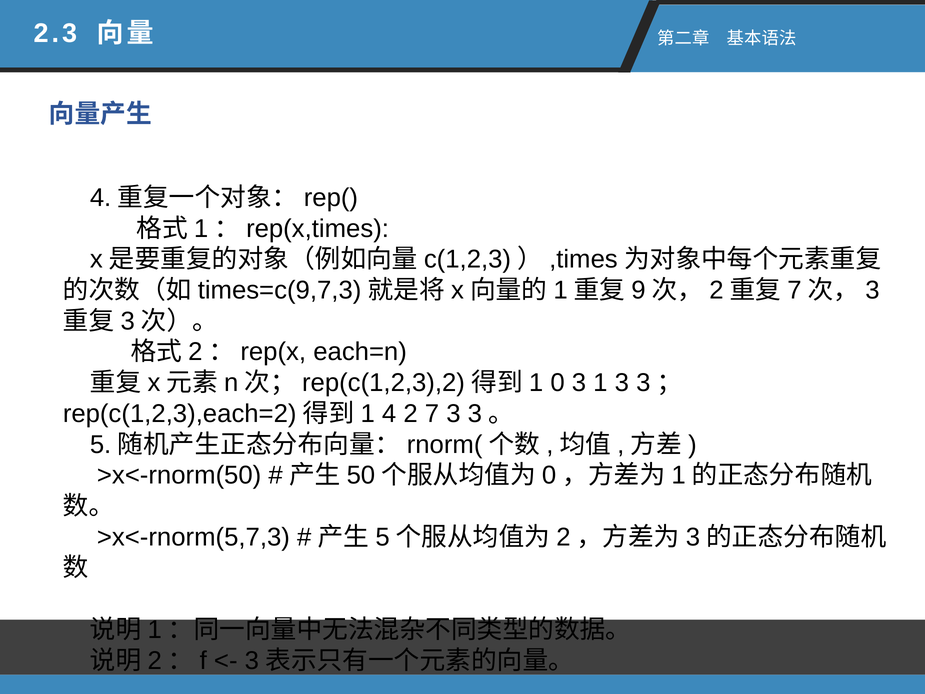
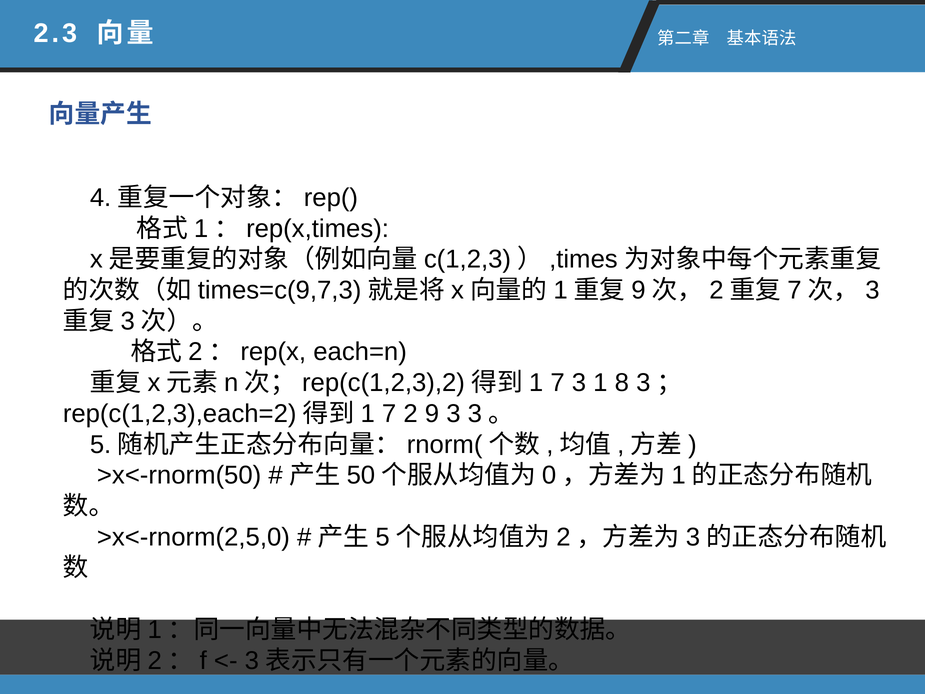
0: 0 -> 7 (558, 383)
1 3: 3 -> 8 (622, 383)
4: 4 -> 7 (389, 414)
7: 7 -> 9 (432, 414)
>x<-rnorm(5,7,3: >x<-rnorm(5,7,3 -> >x<-rnorm(2,5,0 (193, 537)
